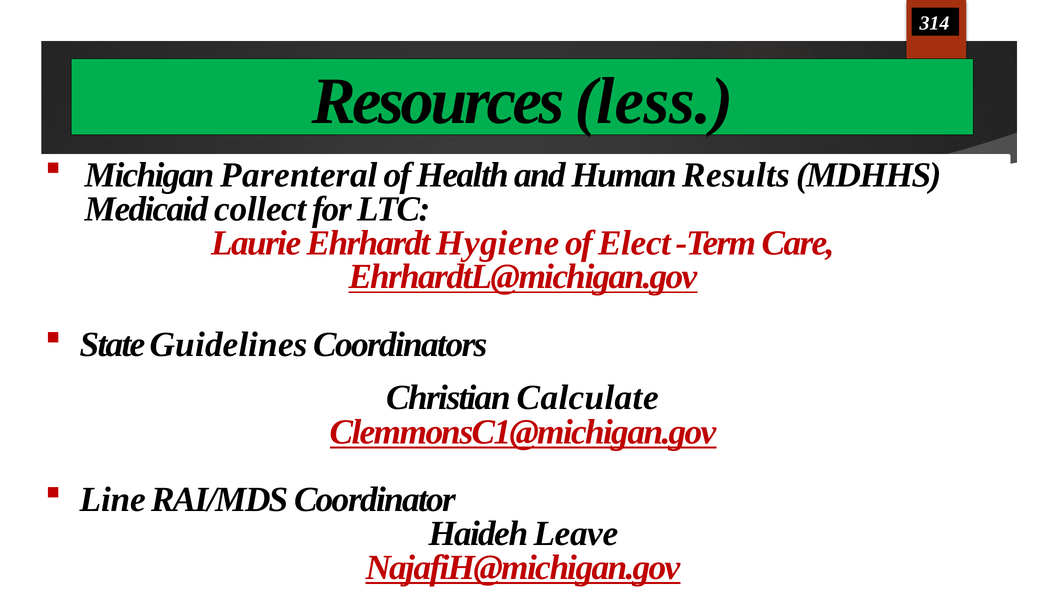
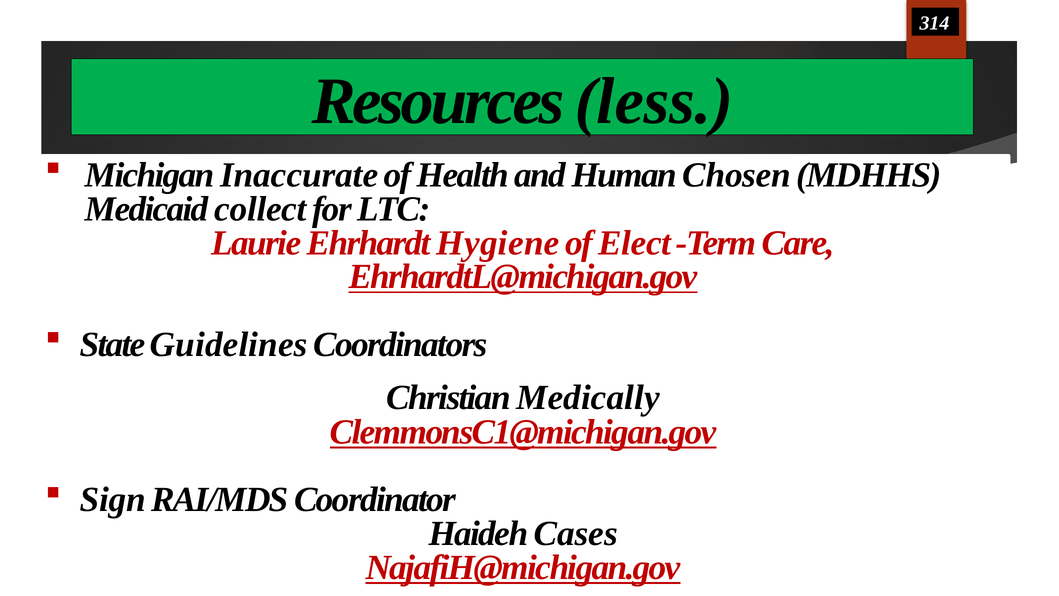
Parenteral: Parenteral -> Inaccurate (299, 175)
Results: Results -> Chosen (737, 175)
Calculate: Calculate -> Medically (588, 398)
Line: Line -> Sign (113, 500)
Leave: Leave -> Cases (576, 533)
